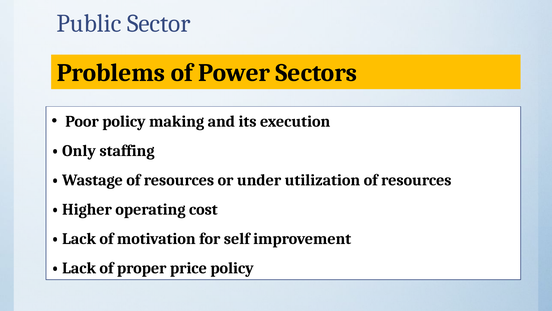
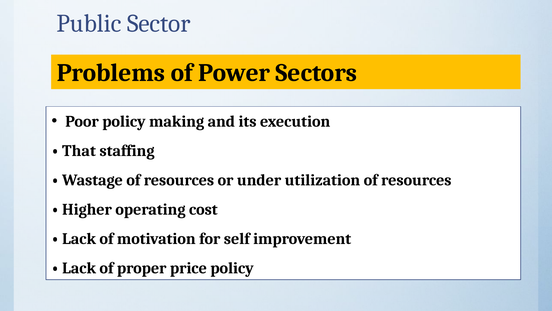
Only: Only -> That (79, 151)
